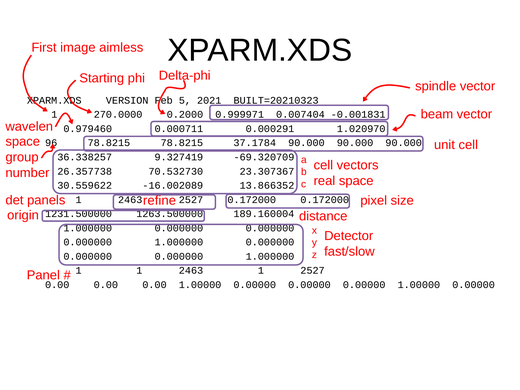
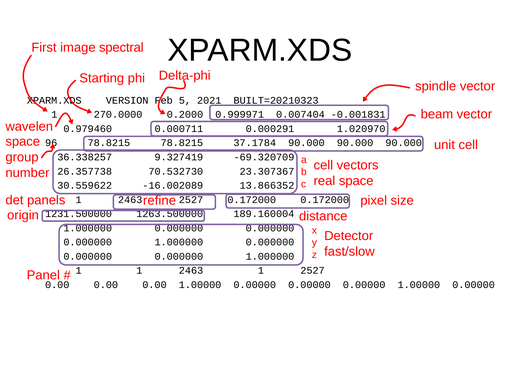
aimless: aimless -> spectral (121, 48)
